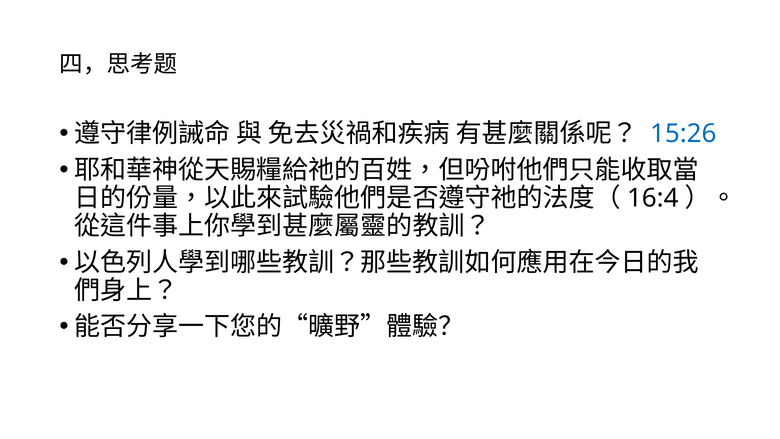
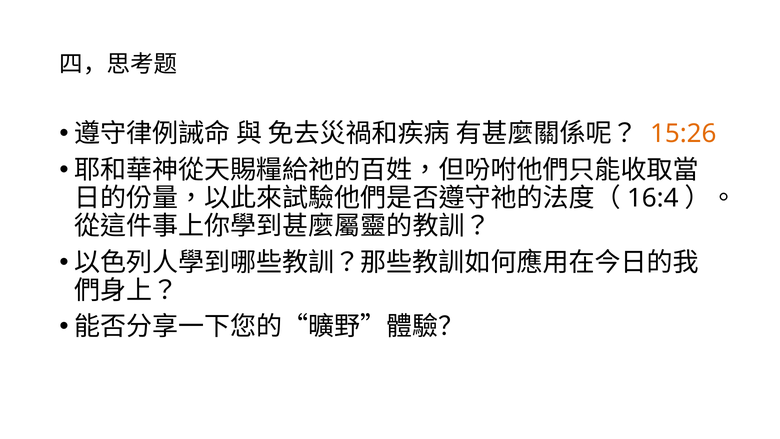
15:26 colour: blue -> orange (683, 134)
